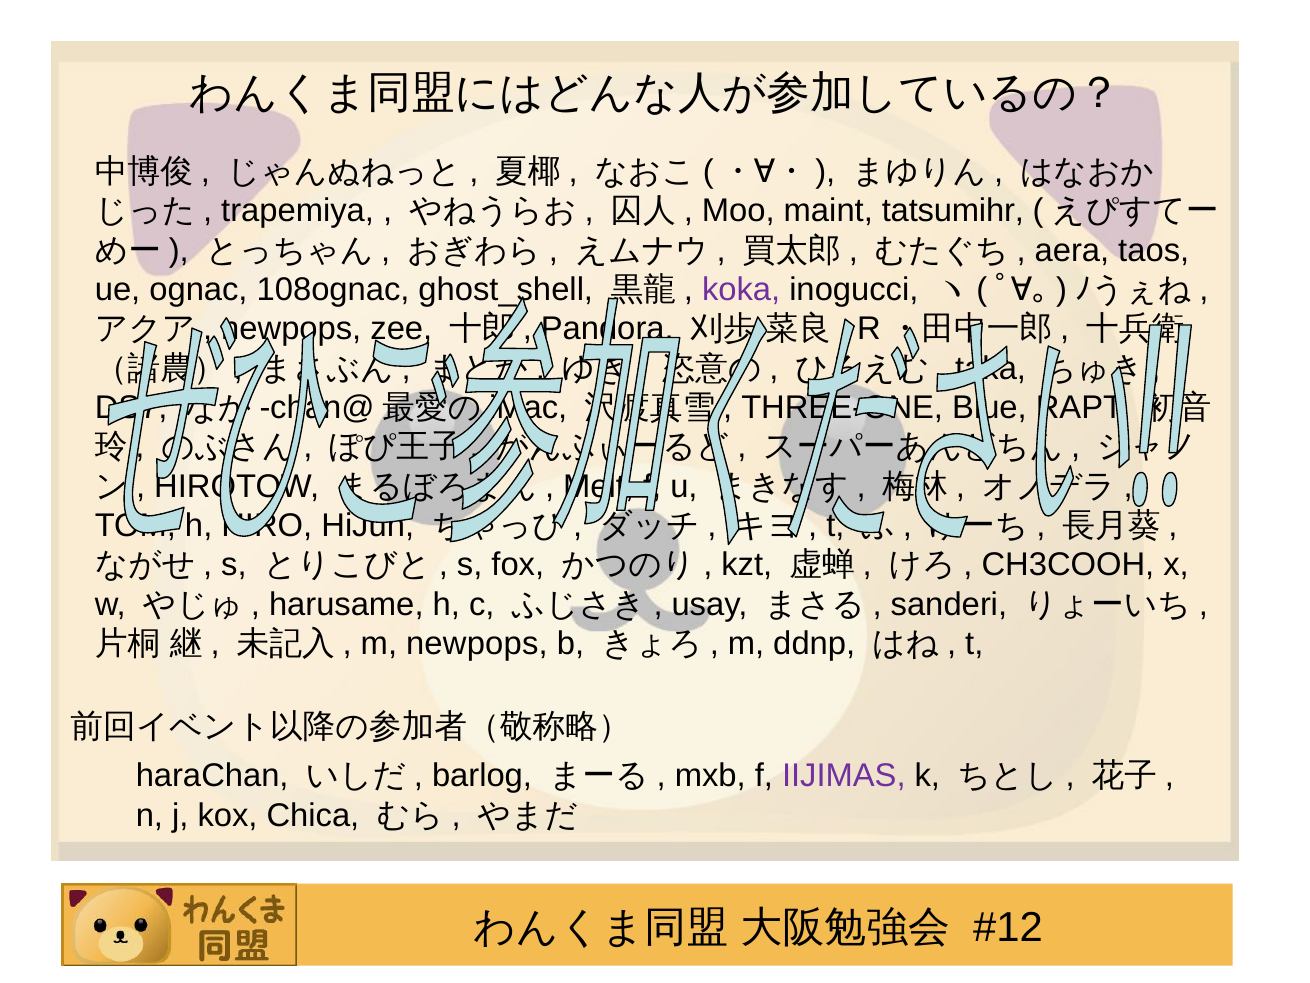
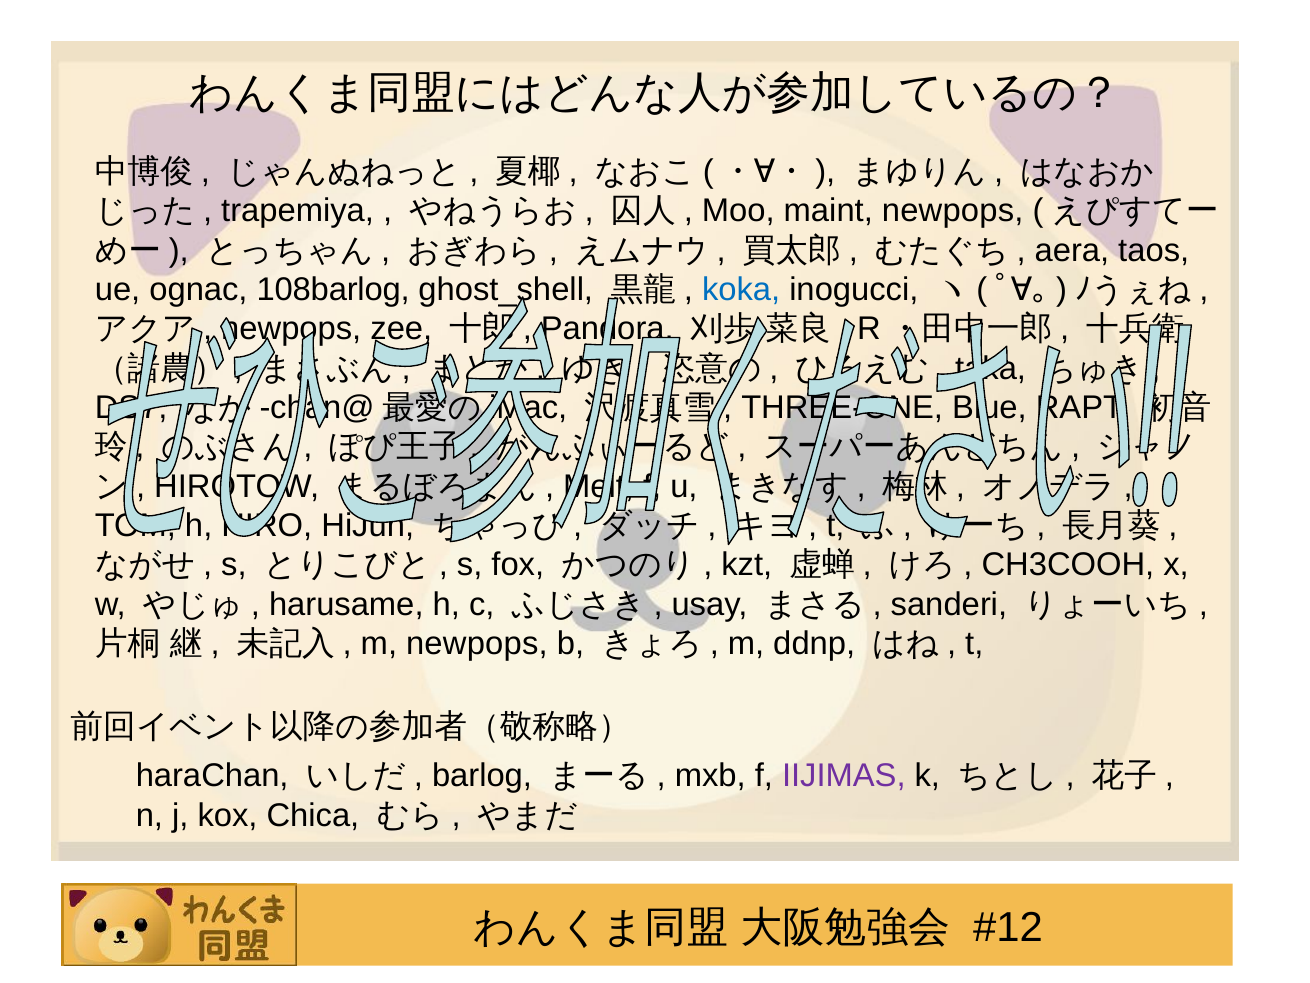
maint tatsumihr: tatsumihr -> newpops (953, 211)
108ognac: 108ognac -> 108barlog (333, 290)
koka colour: purple -> blue (741, 290)
